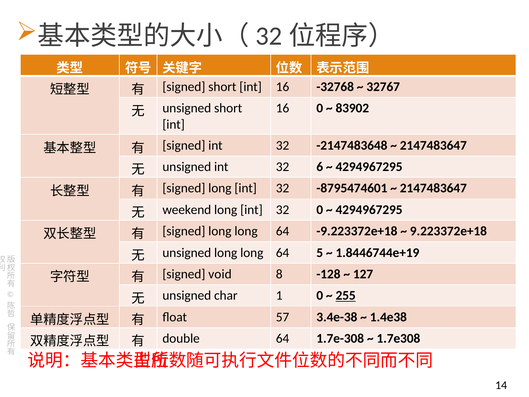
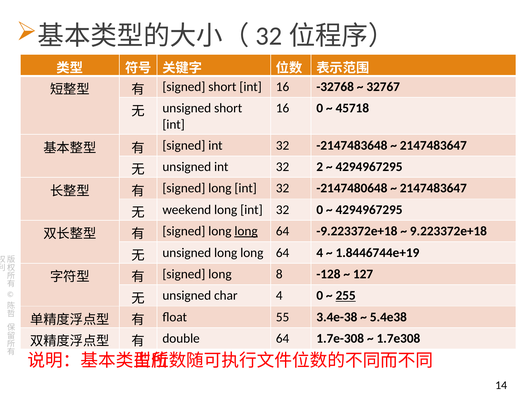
83902: 83902 -> 45718 (352, 108)
6: 6 -> 2 (320, 167)
-8795474601: -8795474601 -> -2147480648 (352, 188)
long underline: none -> present (246, 231)
64 5: 5 -> 4 (320, 252)
void: void -> long (220, 274)
char 1: 1 -> 4 (279, 295)
57: 57 -> 55 (283, 317)
1.4e38: 1.4e38 -> 5.4e38 (388, 317)
